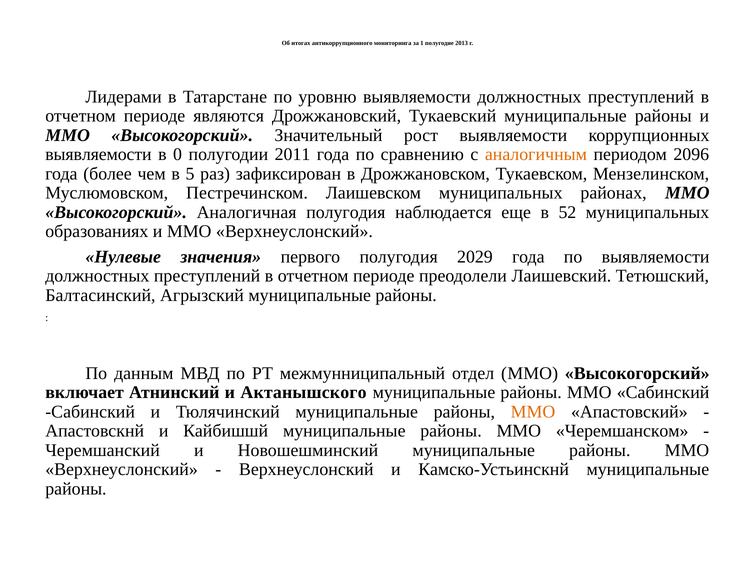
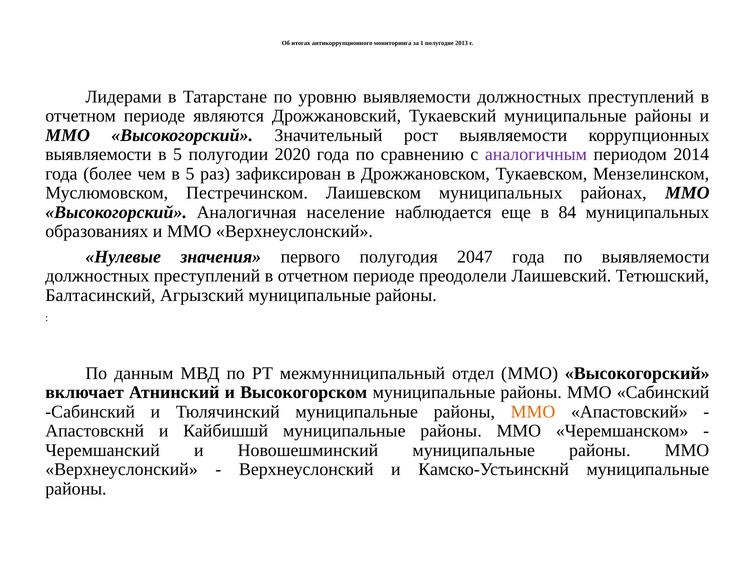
0: 0 -> 5 (178, 154)
2011: 2011 -> 2020 (293, 154)
аналогичным colour: orange -> purple (536, 154)
2096: 2096 -> 2014 (691, 154)
Аналогичная полугодия: полугодия -> население (346, 212)
52: 52 -> 84 (567, 212)
2029: 2029 -> 2047 (475, 257)
Актанышского: Актанышского -> Высокогорском (304, 393)
